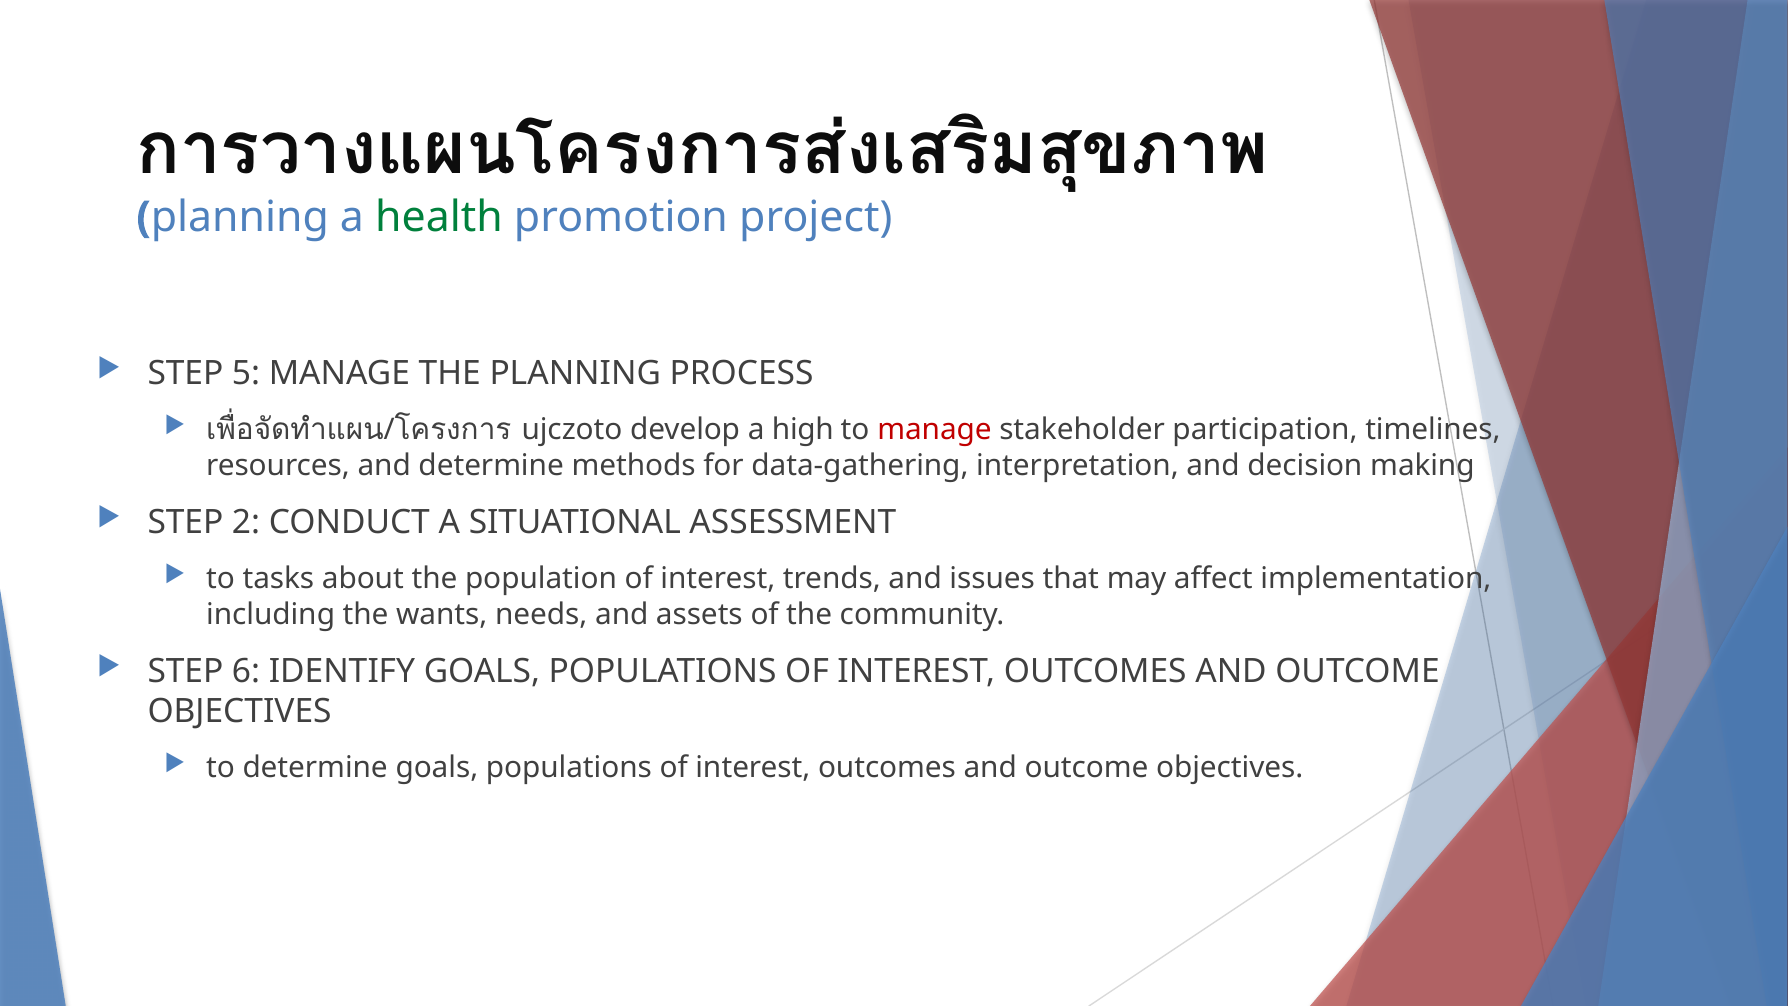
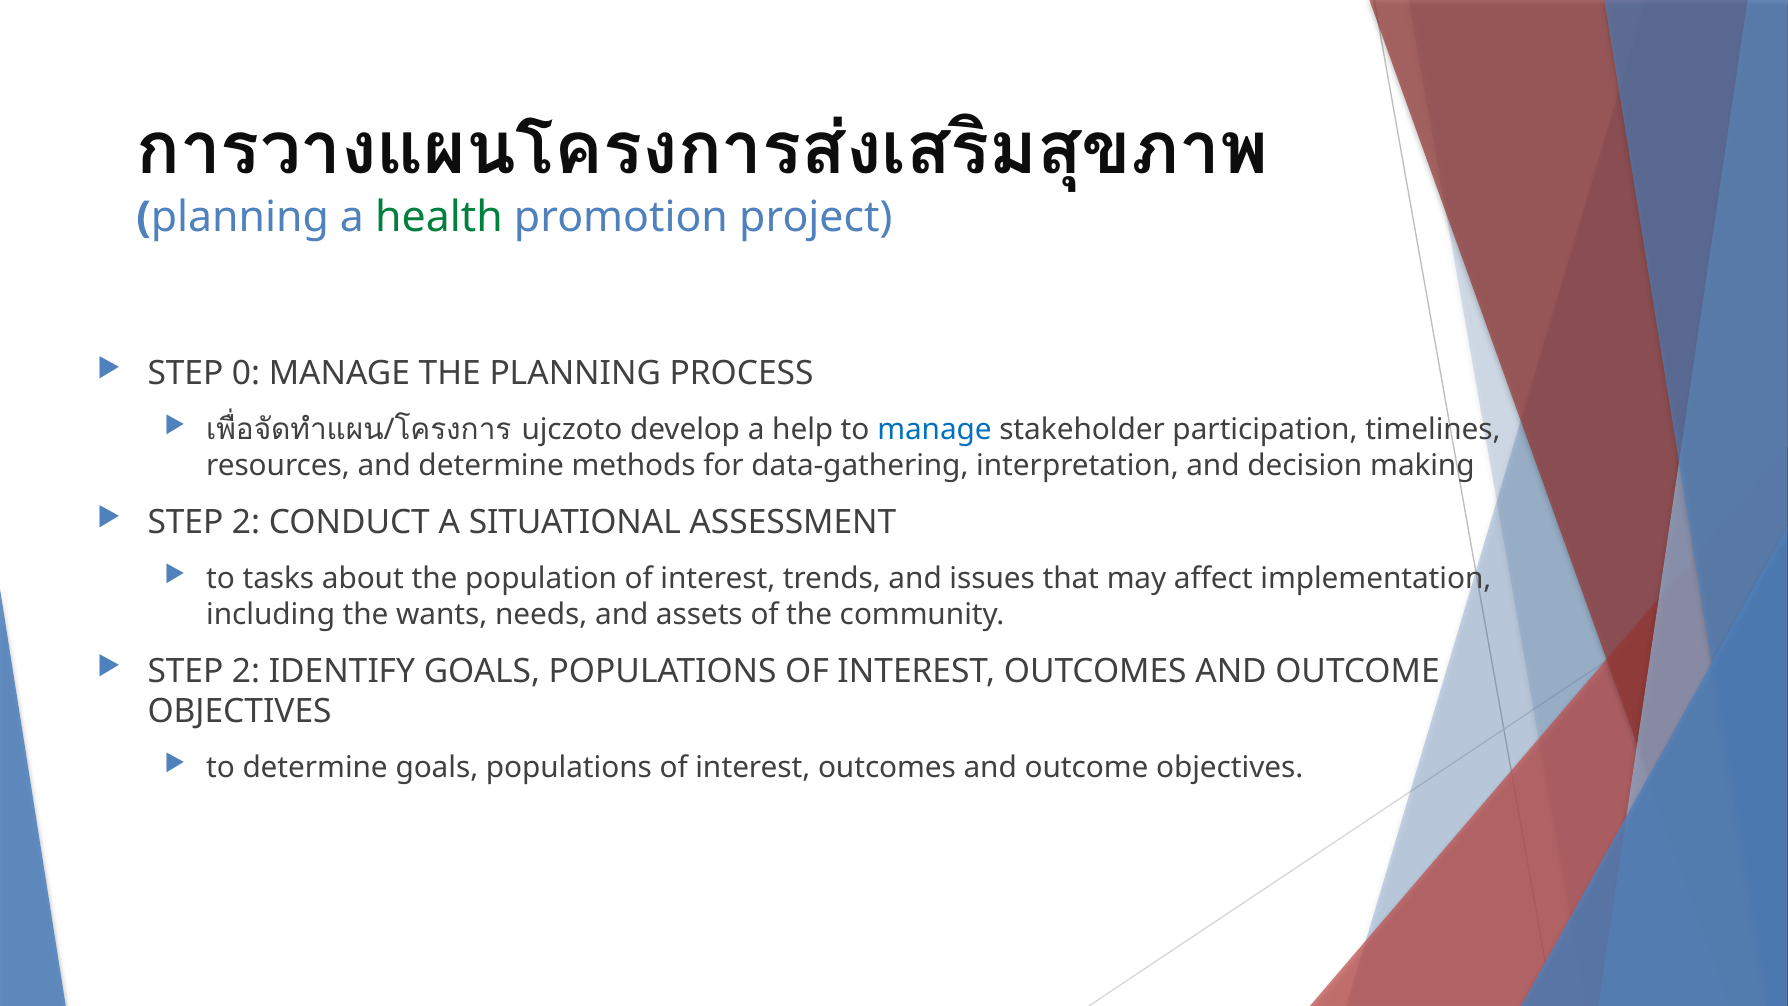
5: 5 -> 0 (246, 373)
high: high -> help (803, 430)
manage colour: red -> blue (935, 430)
6: 6 -> 2 (246, 671)
